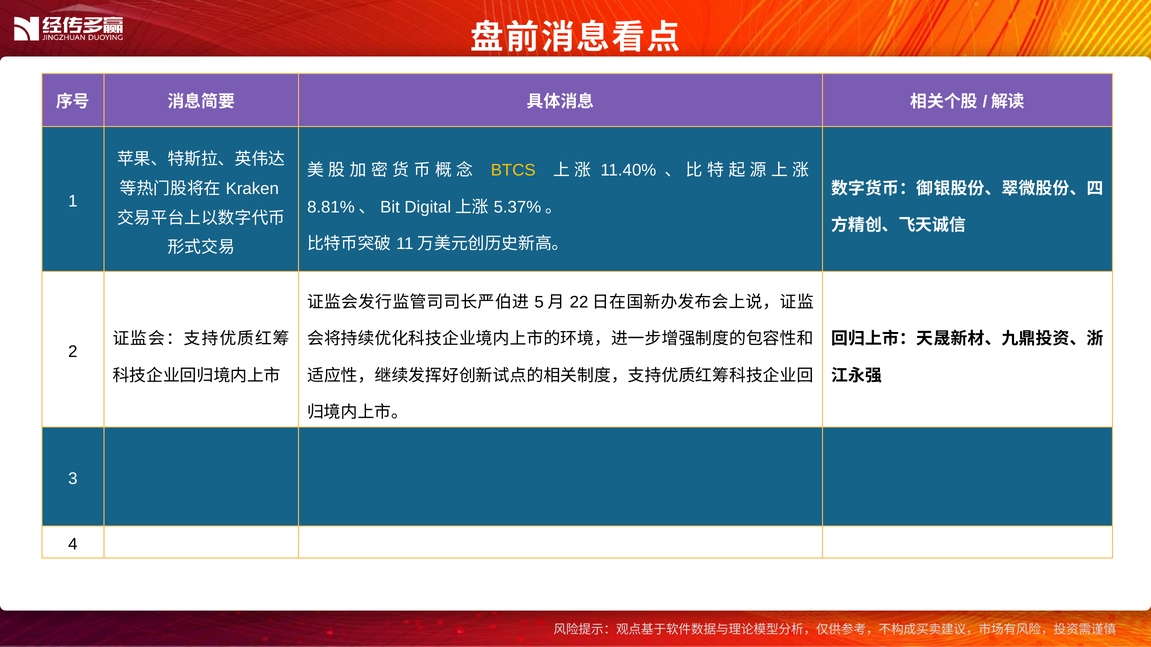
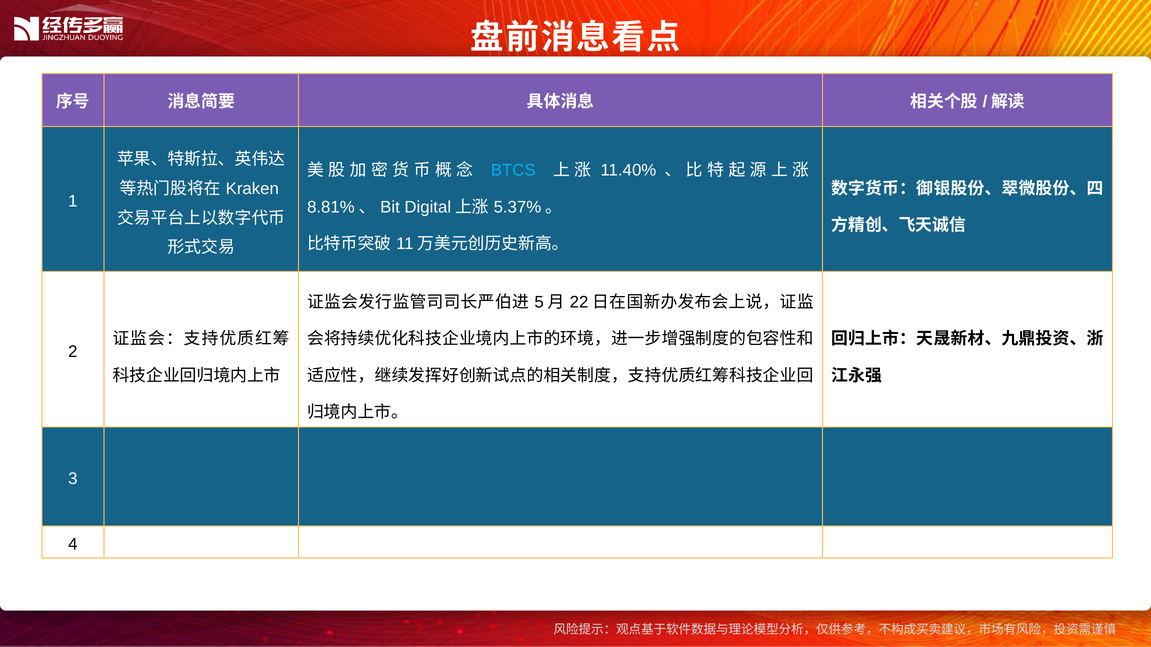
BTCS colour: yellow -> light blue (513, 170)
